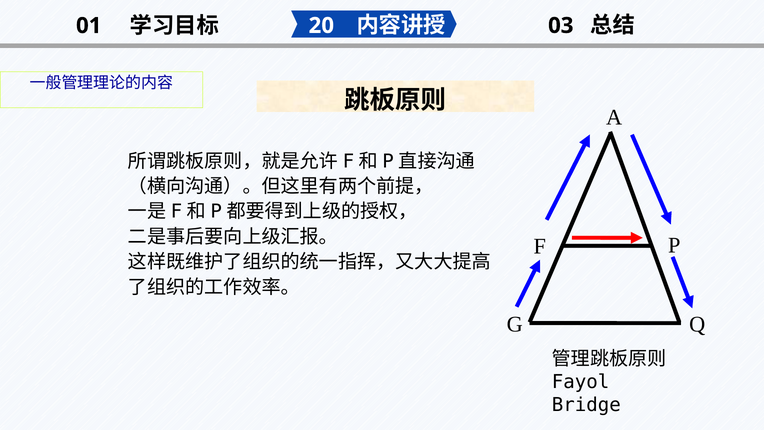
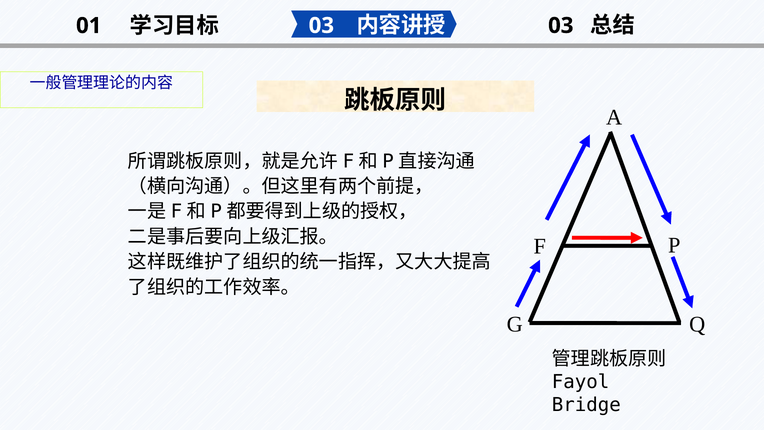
20: 20 -> 03 (321, 26)
